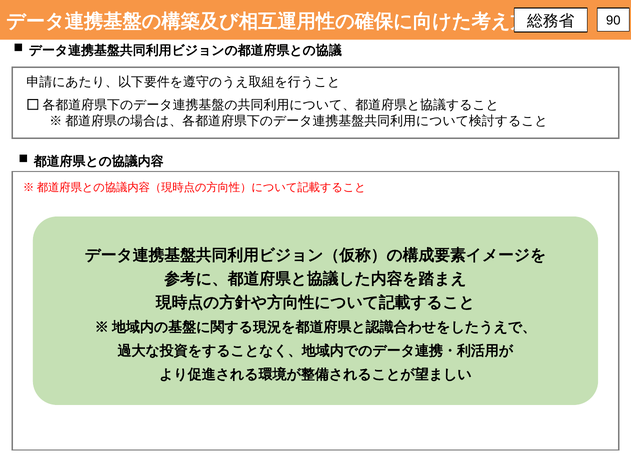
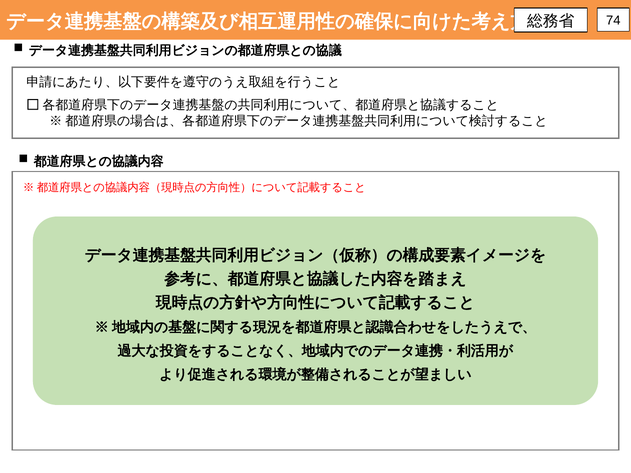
90: 90 -> 74 (613, 21)
